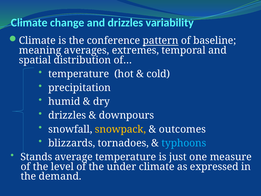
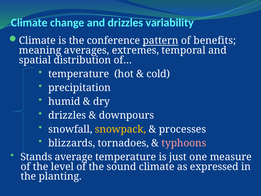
baseline: baseline -> benefits (215, 41)
outcomes: outcomes -> processes (182, 129)
typhoons colour: light blue -> pink (184, 143)
under: under -> sound (121, 166)
demand: demand -> planting (60, 176)
